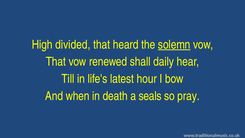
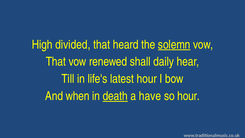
death underline: none -> present (115, 96)
seals: seals -> have (150, 96)
so pray: pray -> hour (189, 96)
